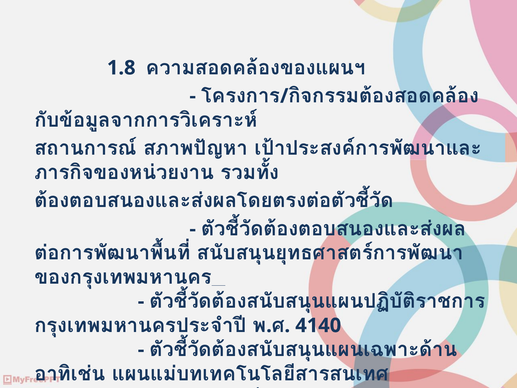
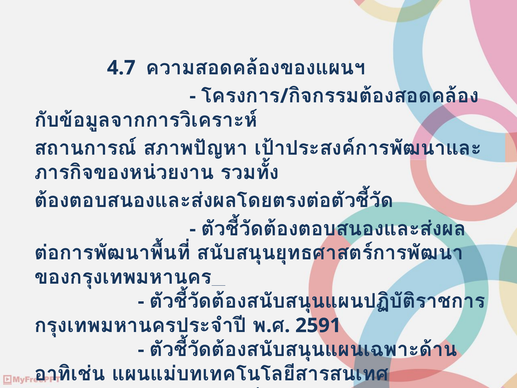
1.8: 1.8 -> 4.7 (121, 68)
4140: 4140 -> 2591 (318, 325)
